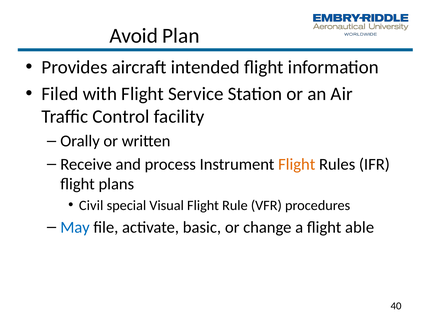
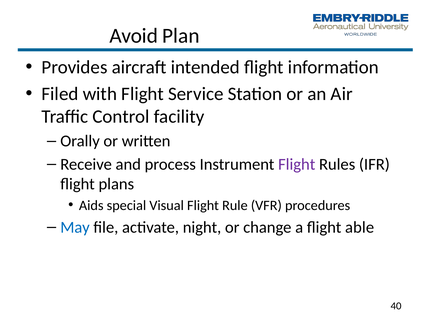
Flight colour: orange -> purple (297, 164)
Civil: Civil -> Aids (91, 205)
basic: basic -> night (202, 227)
